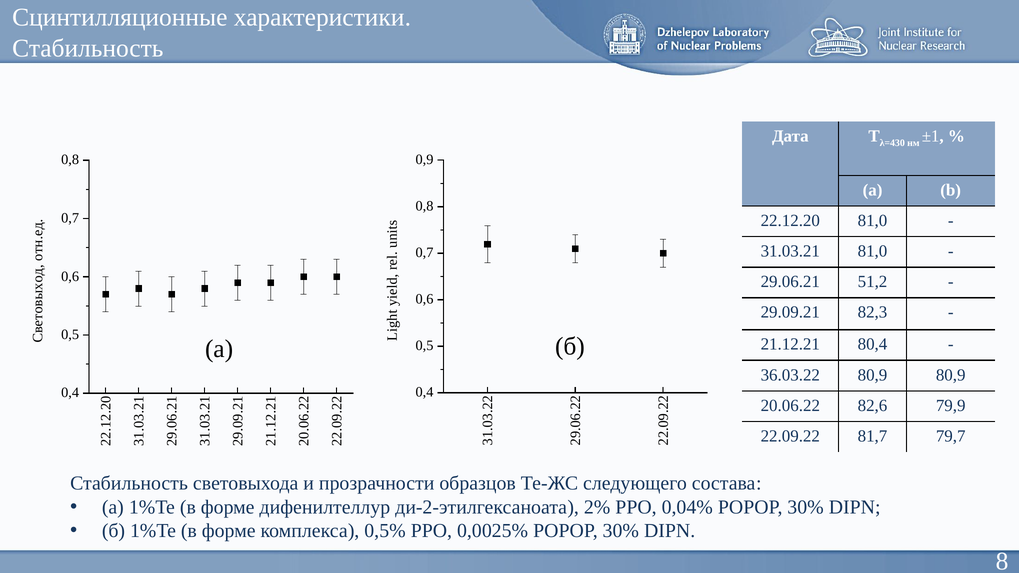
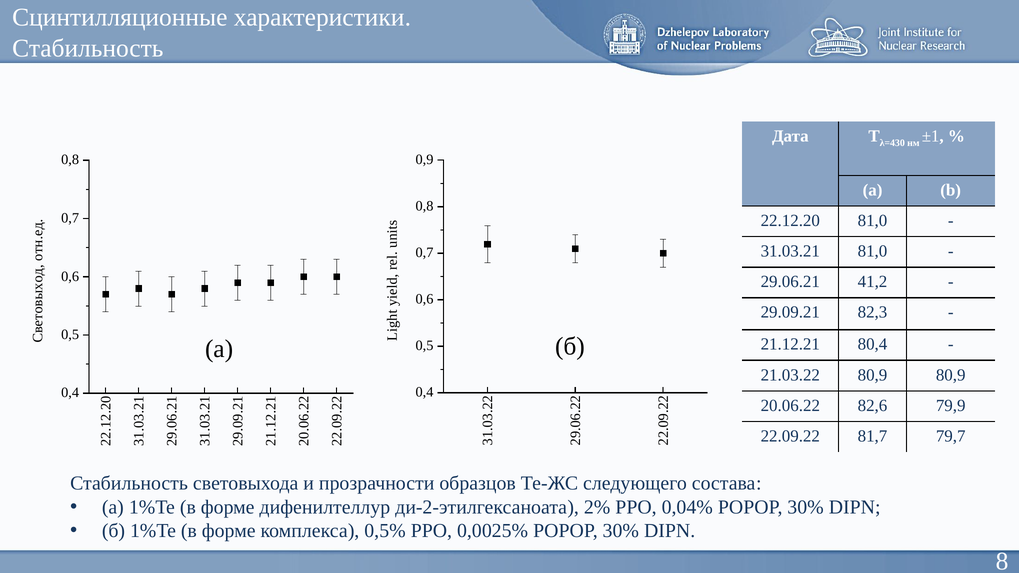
51,2: 51,2 -> 41,2 (873, 282)
36.03.22: 36.03.22 -> 21.03.22 (790, 375)
